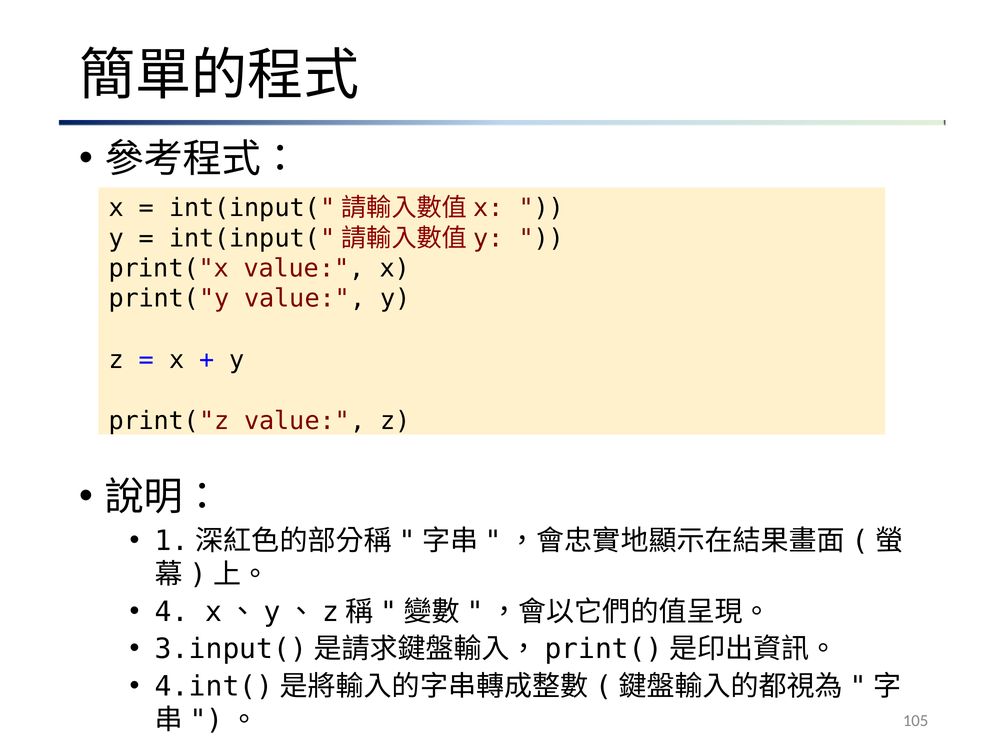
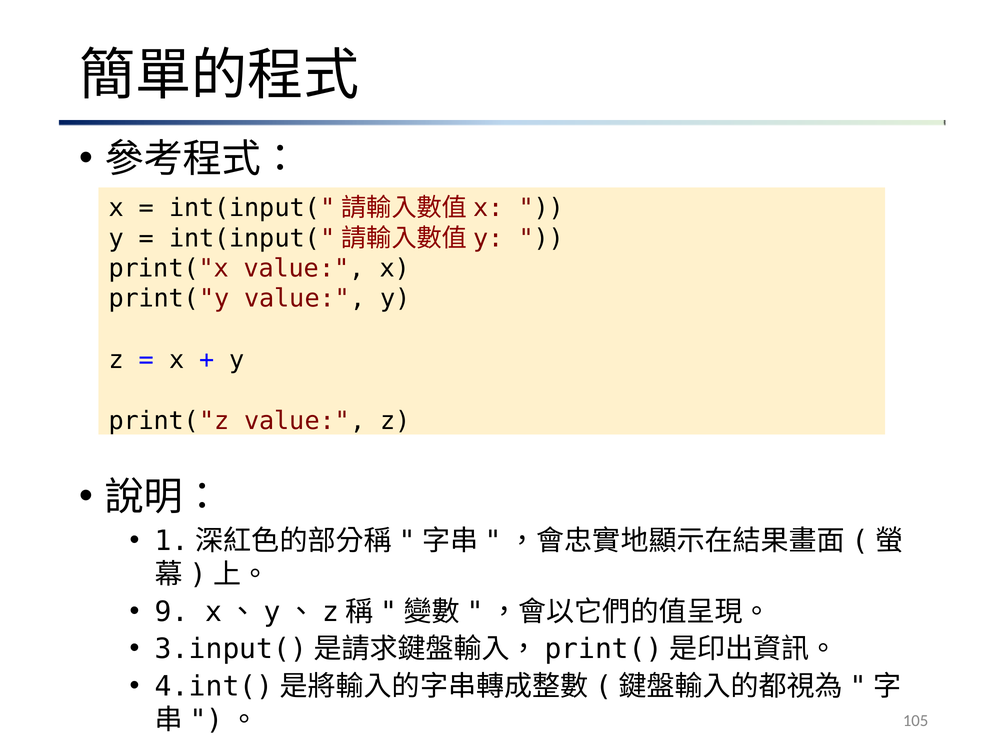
4: 4 -> 9 (172, 612)
